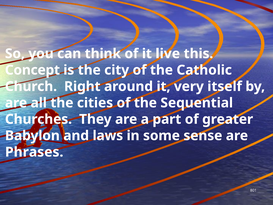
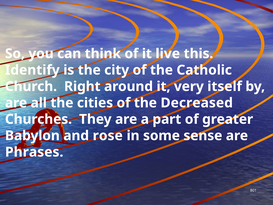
Concept: Concept -> Identify (32, 70)
Sequential: Sequential -> Decreased (197, 103)
laws: laws -> rose (108, 135)
